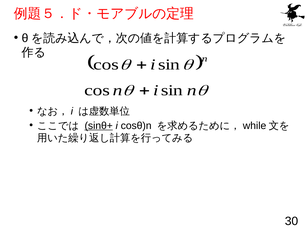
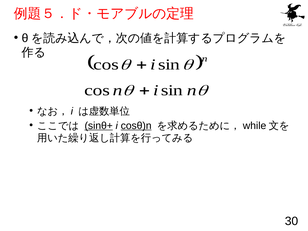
cosθ)n underline: none -> present (136, 126)
